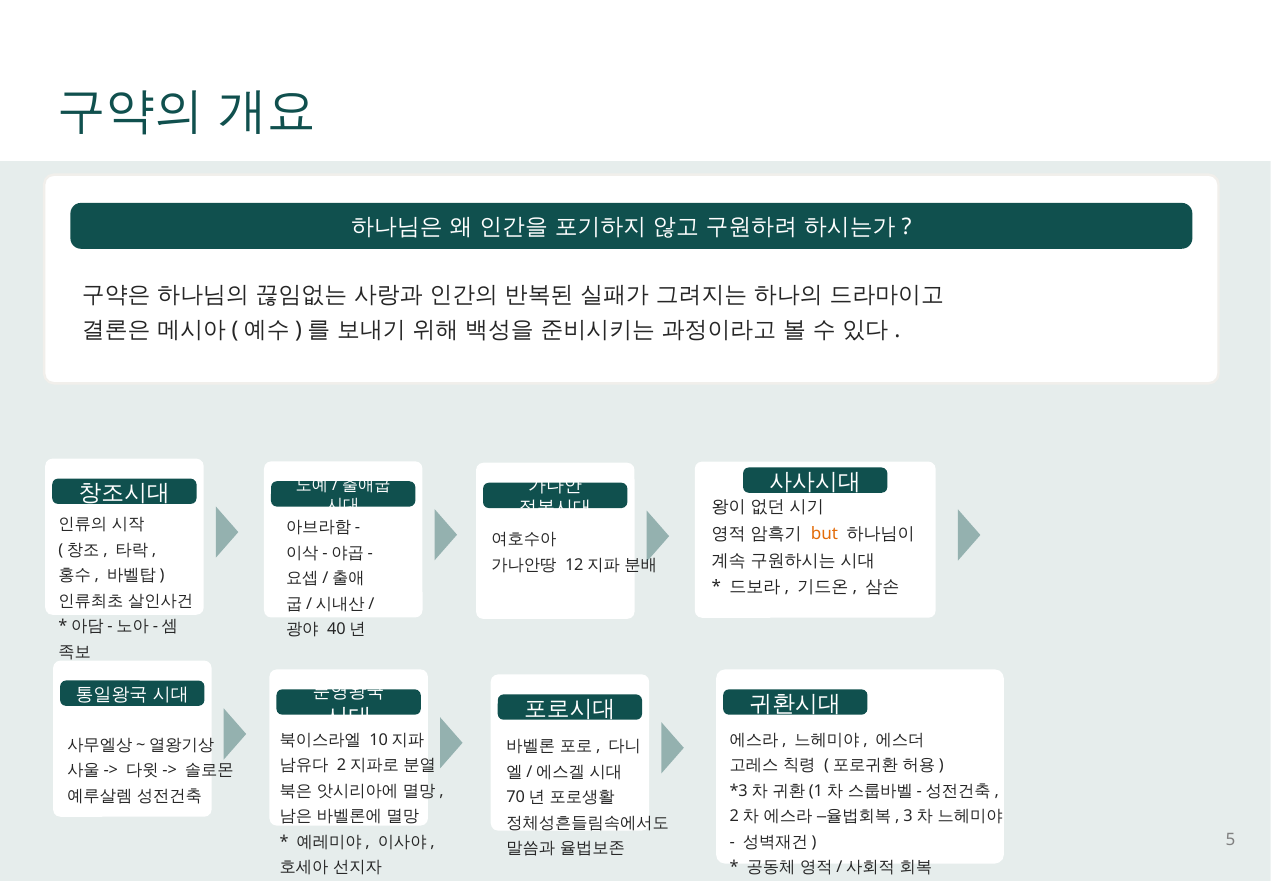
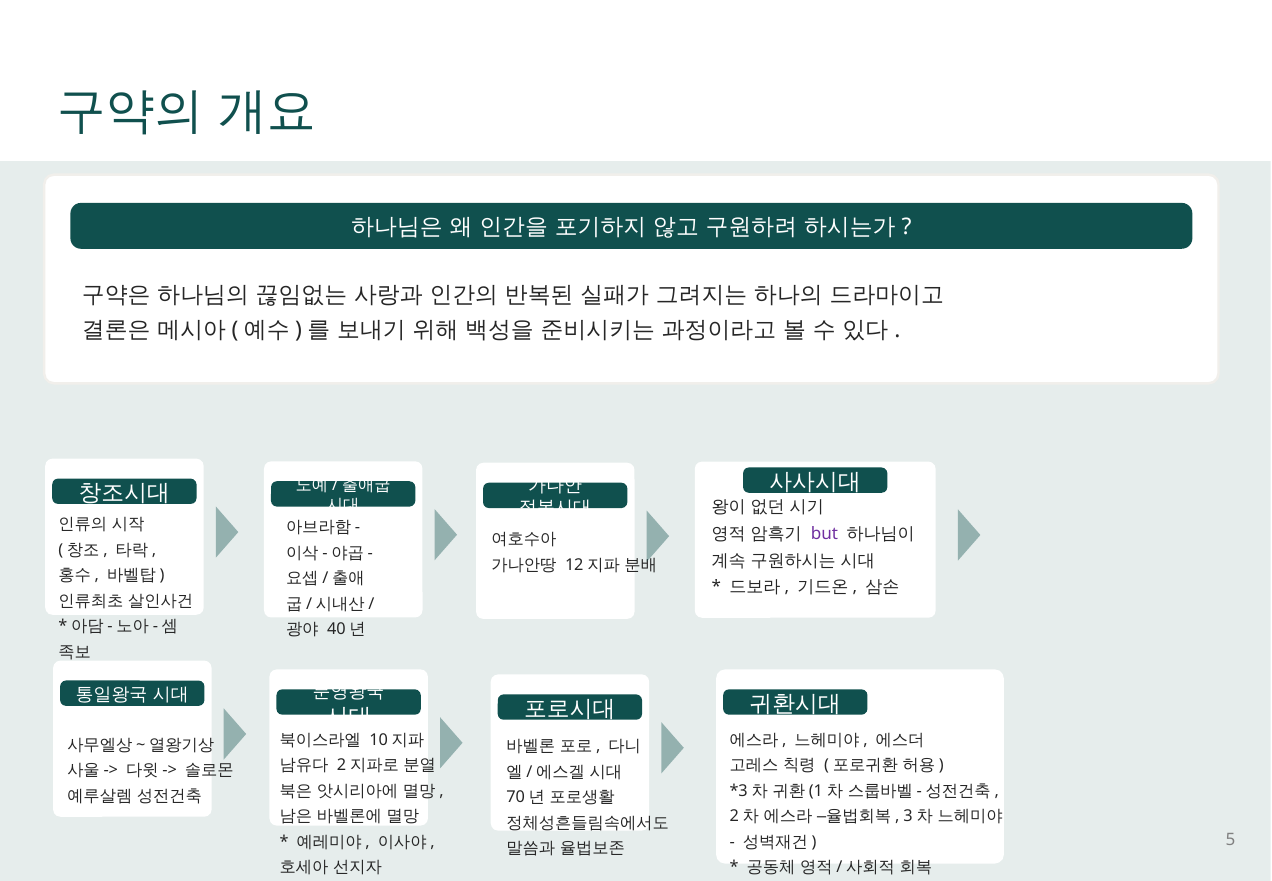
but colour: orange -> purple (825, 534)
